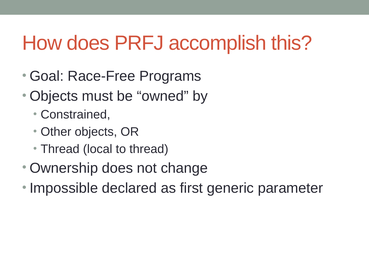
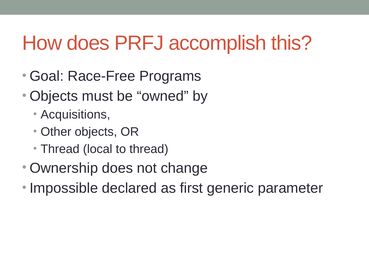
Constrained: Constrained -> Acquisitions (75, 114)
